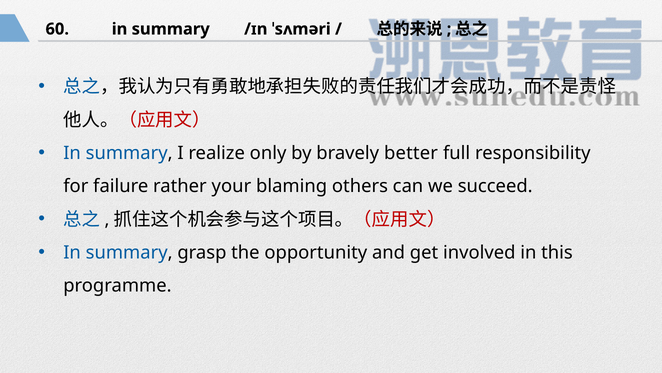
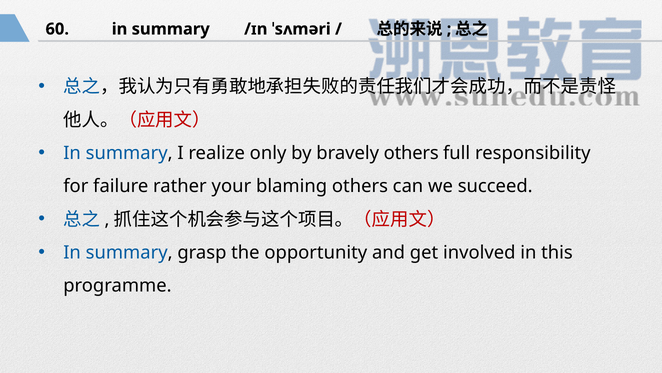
bravely better: better -> others (411, 153)
